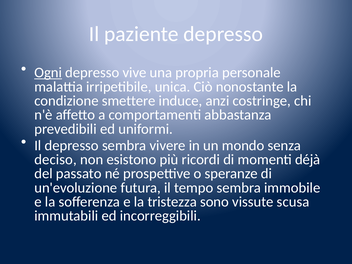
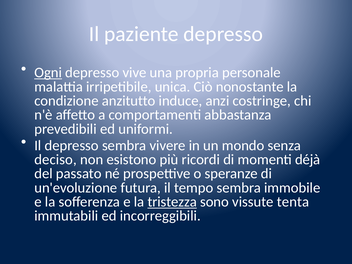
smettere: smettere -> anzitutto (129, 101)
tristezza underline: none -> present (172, 202)
scusa: scusa -> tenta (293, 202)
